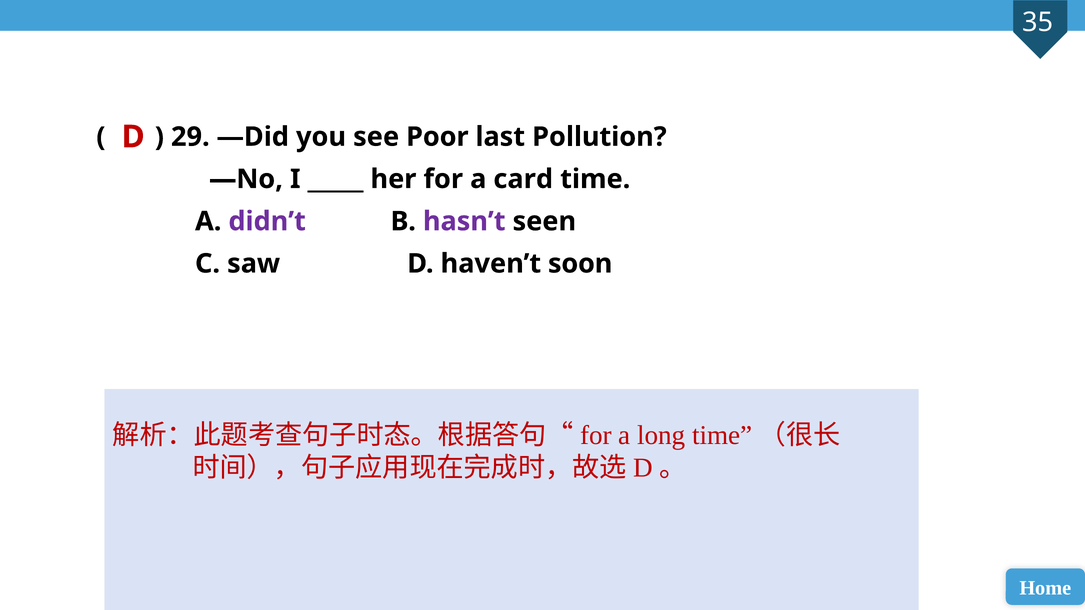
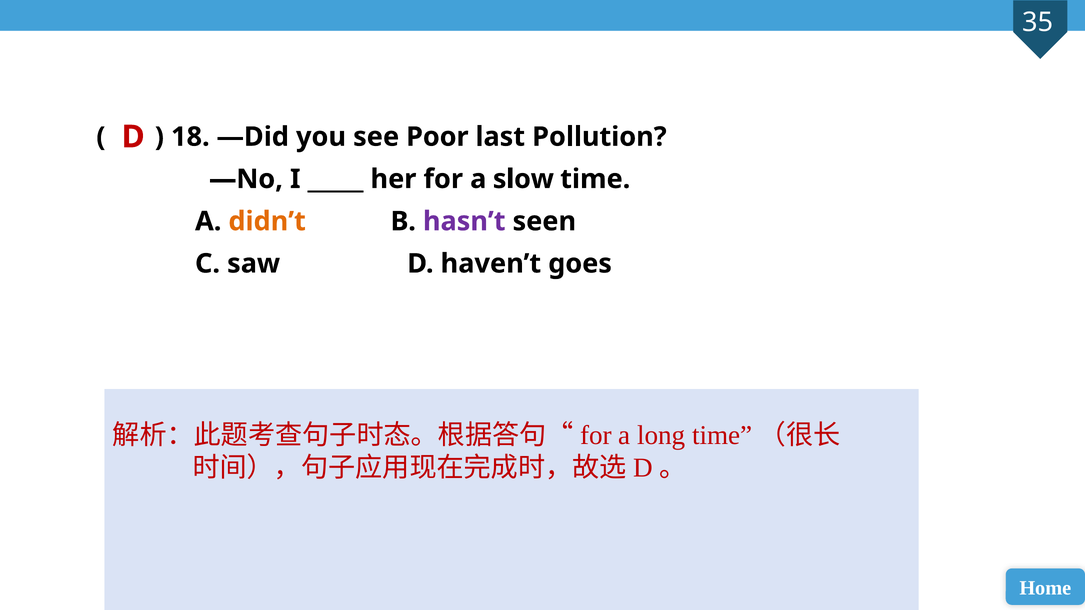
29: 29 -> 18 (190, 137)
card: card -> slow (523, 179)
didn’t colour: purple -> orange (267, 221)
soon: soon -> goes (580, 264)
